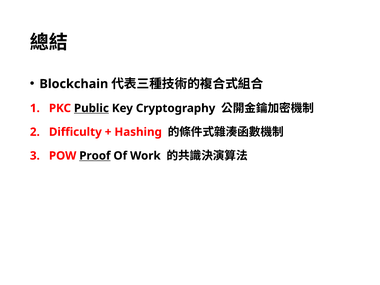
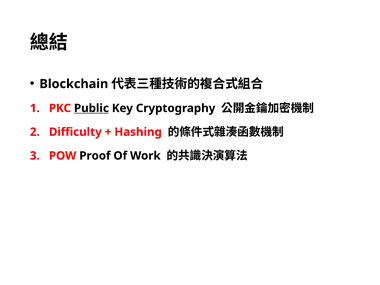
Proof underline: present -> none (95, 156)
